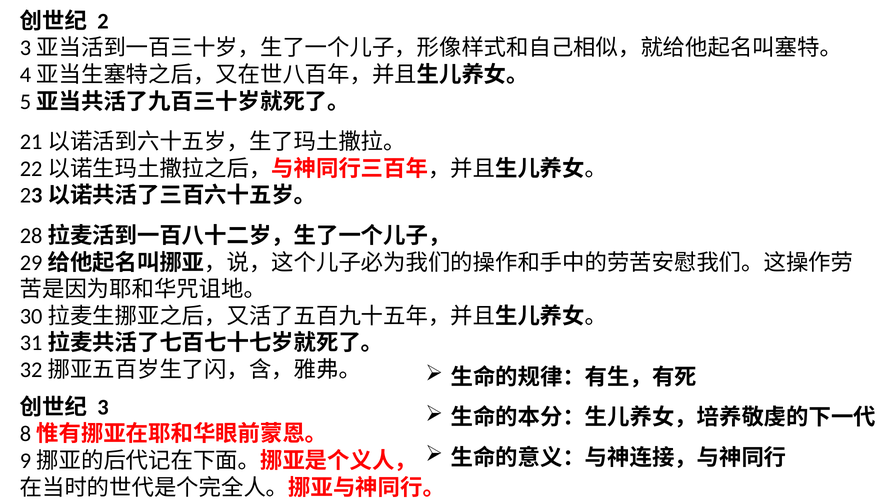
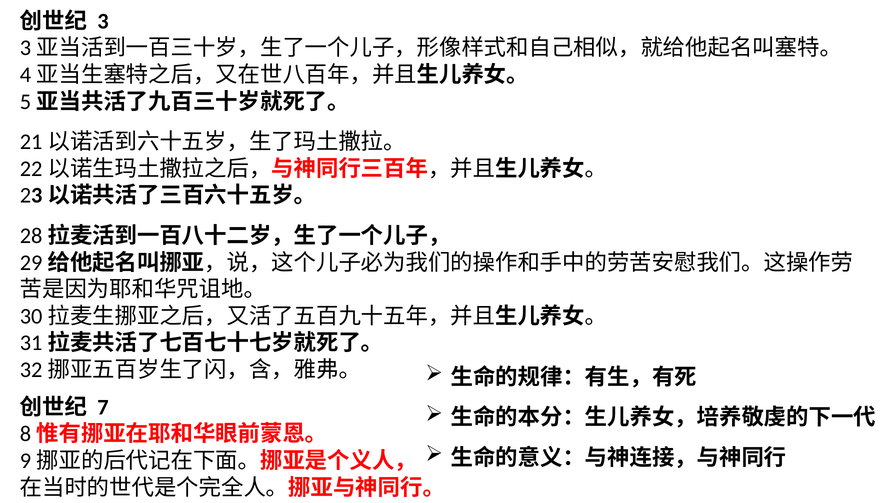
2: 2 -> 3 (103, 21)
3: 3 -> 7 (103, 408)
